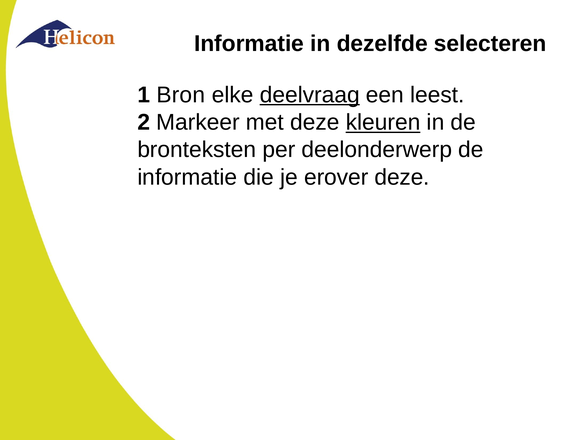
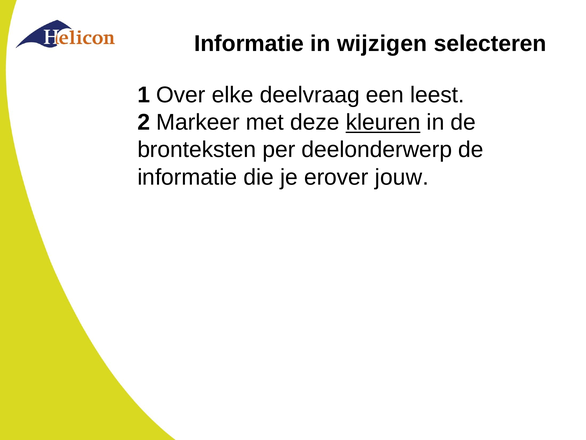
dezelfde: dezelfde -> wijzigen (382, 44)
Bron: Bron -> Over (181, 95)
deelvraag underline: present -> none (310, 95)
erover deze: deze -> jouw (402, 177)
